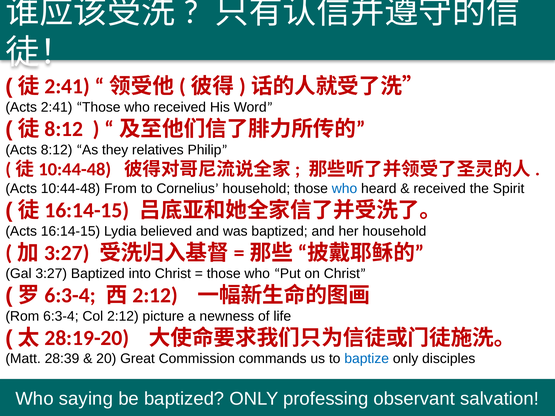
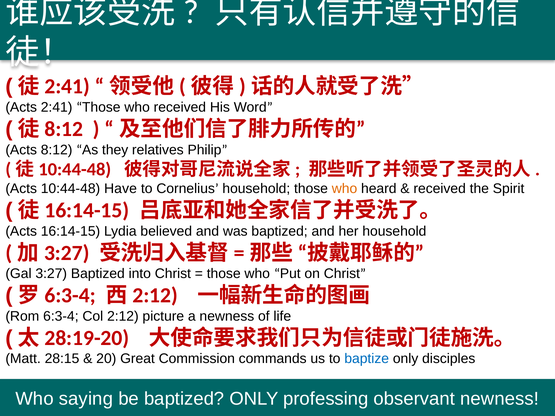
From: From -> Have (120, 189)
who colour: blue -> orange (345, 189)
28:39: 28:39 -> 28:15 (62, 359)
observant salvation: salvation -> newness (500, 399)
